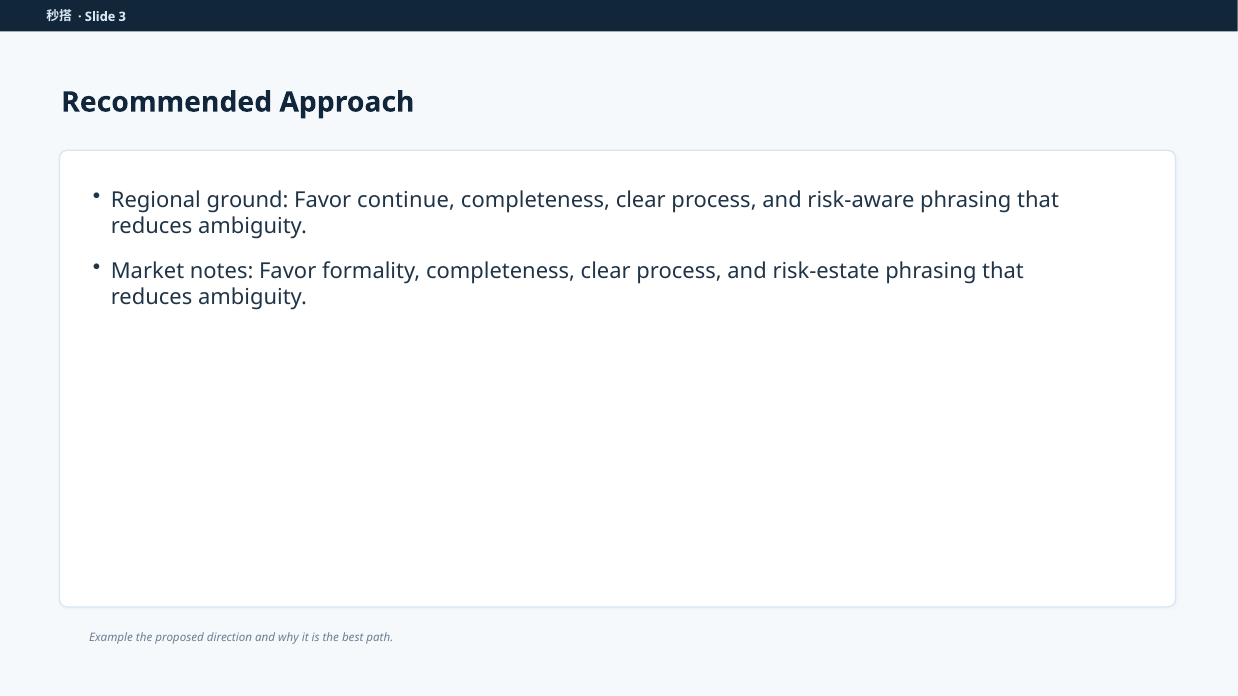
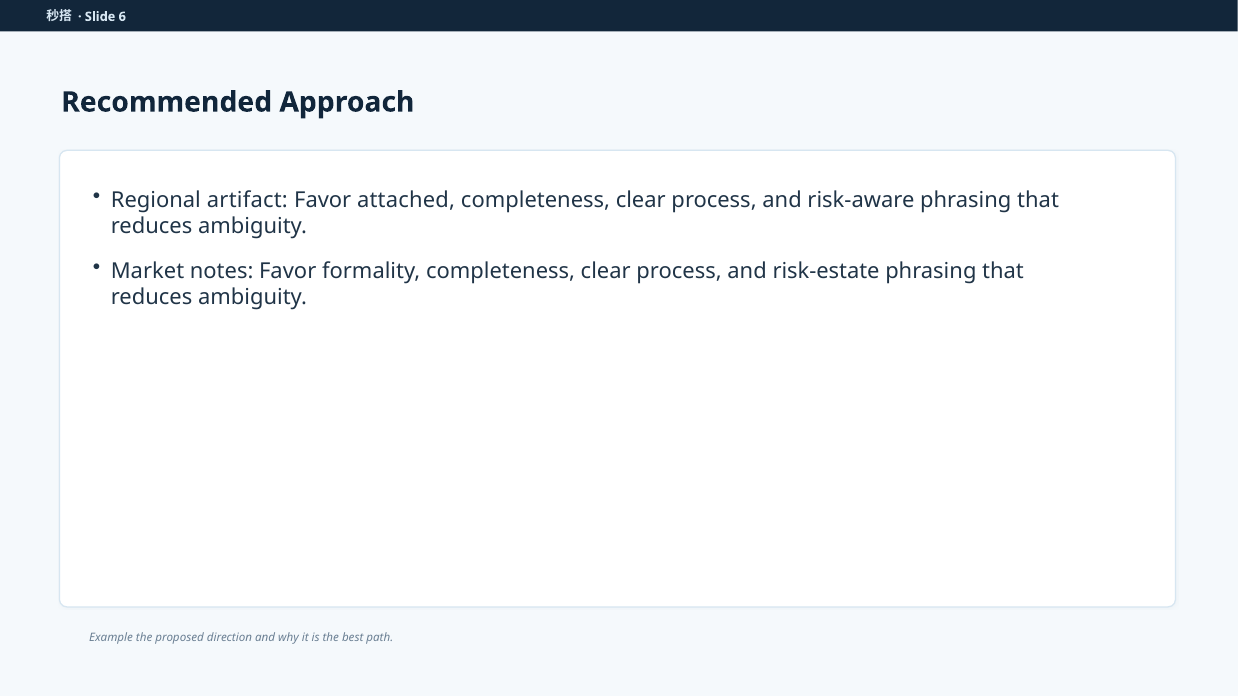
3: 3 -> 6 (122, 17)
ground: ground -> artifact (247, 200)
continue: continue -> attached (406, 200)
